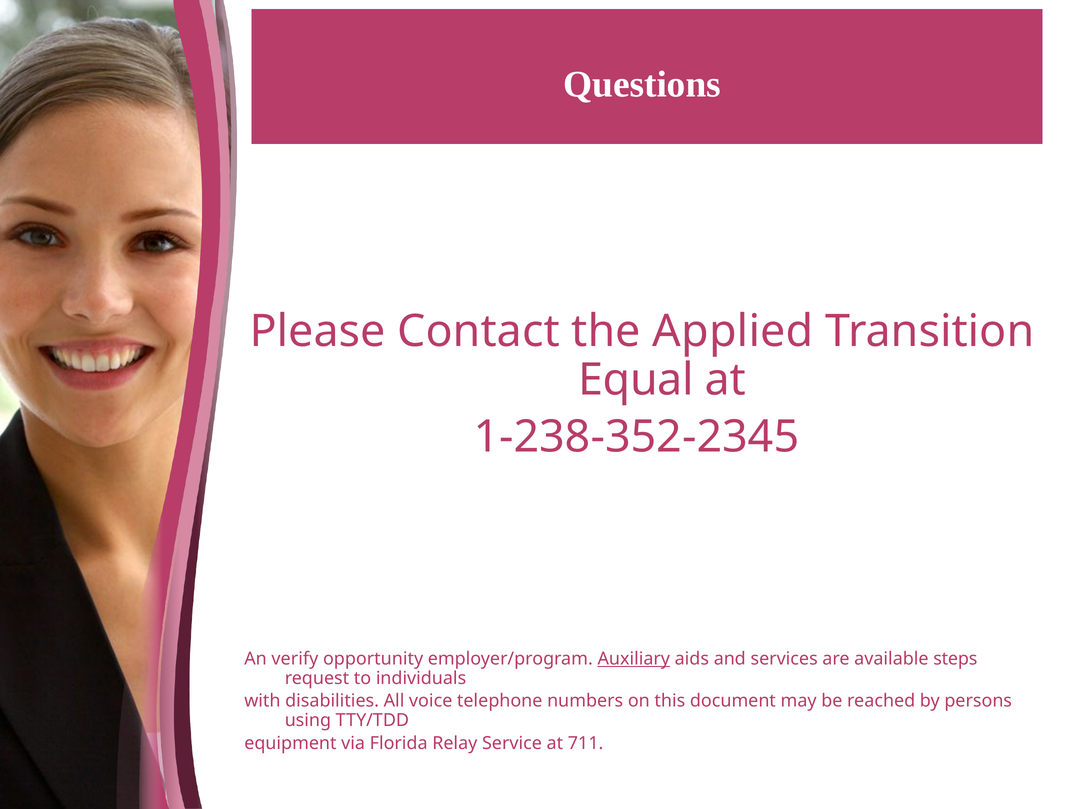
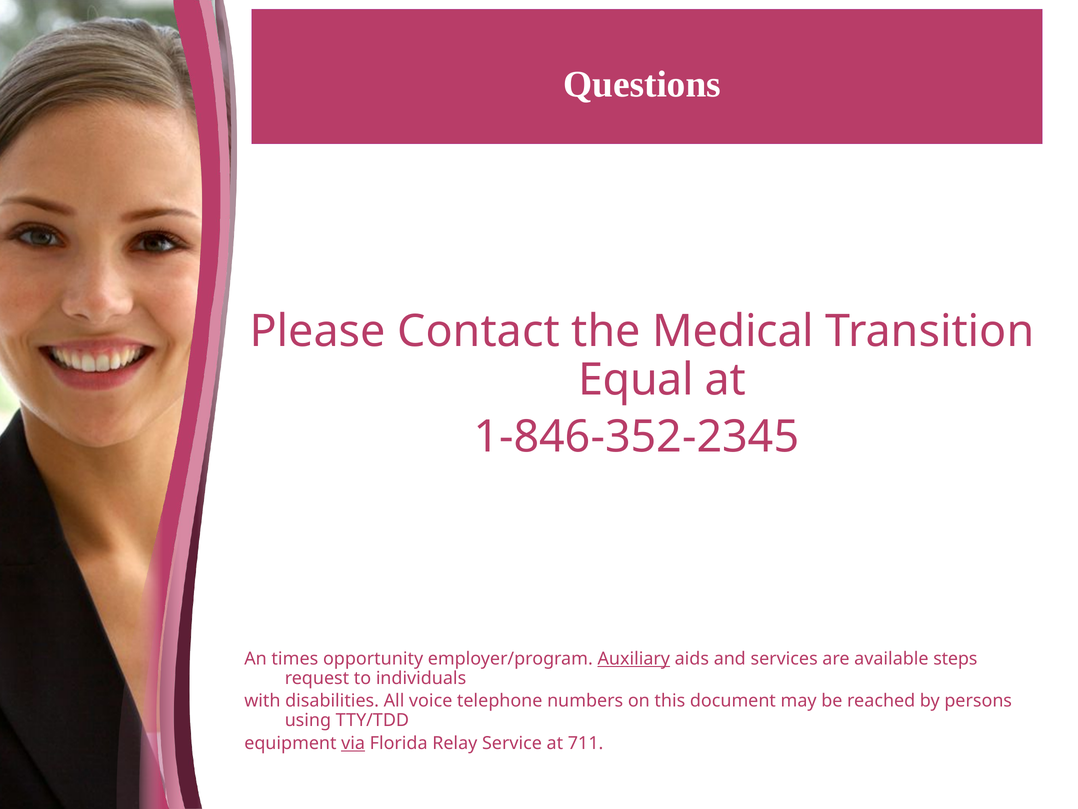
Applied: Applied -> Medical (733, 331)
1-238-352-2345: 1-238-352-2345 -> 1-846-352-2345 (636, 437)
verify: verify -> times (295, 658)
via underline: none -> present (353, 743)
